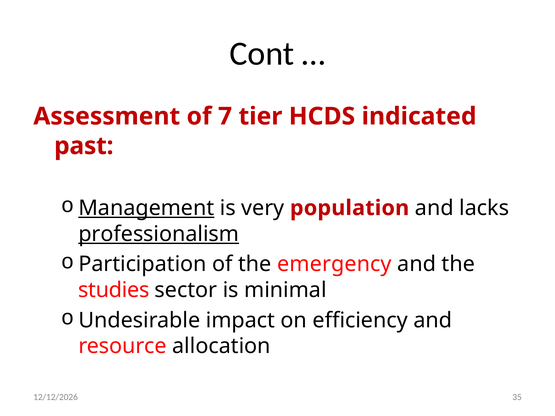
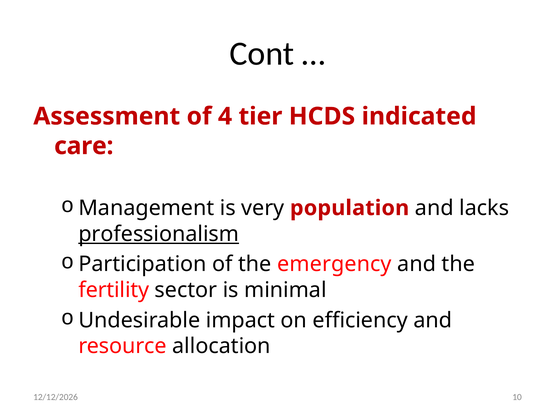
7: 7 -> 4 (225, 116)
past: past -> care (84, 146)
Management underline: present -> none (146, 208)
studies: studies -> fertility (114, 290)
35: 35 -> 10 (517, 397)
